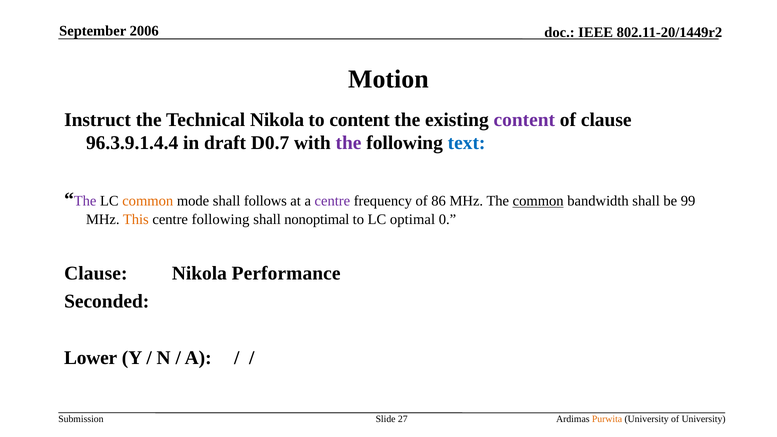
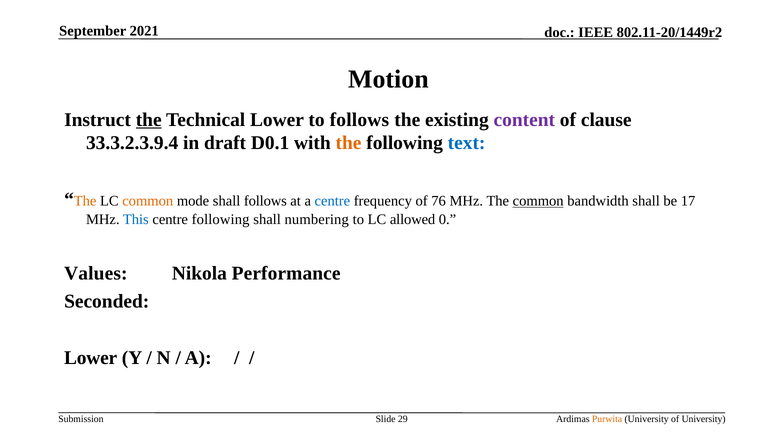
2006: 2006 -> 2021 (144, 31)
the underline: none -> present (149, 120)
Technical Nikola: Nikola -> Lower (277, 120)
to content: content -> follows (359, 120)
96.3.9.1.4.4: 96.3.9.1.4.4 -> 33.3.2.3.9.4 (132, 143)
D0.7: D0.7 -> D0.1 (270, 143)
the colour: purple -> orange (349, 143)
The colour: purple -> orange (85, 201)
centre colour: purple -> blue (332, 201)
86: 86 -> 76 (439, 201)
99: 99 -> 17 (688, 201)
This colour: orange -> blue (136, 219)
nonoptimal: nonoptimal -> numbering (317, 219)
optimal: optimal -> allowed (413, 219)
Clause: Clause -> Values (96, 273)
27: 27 -> 29 (403, 419)
